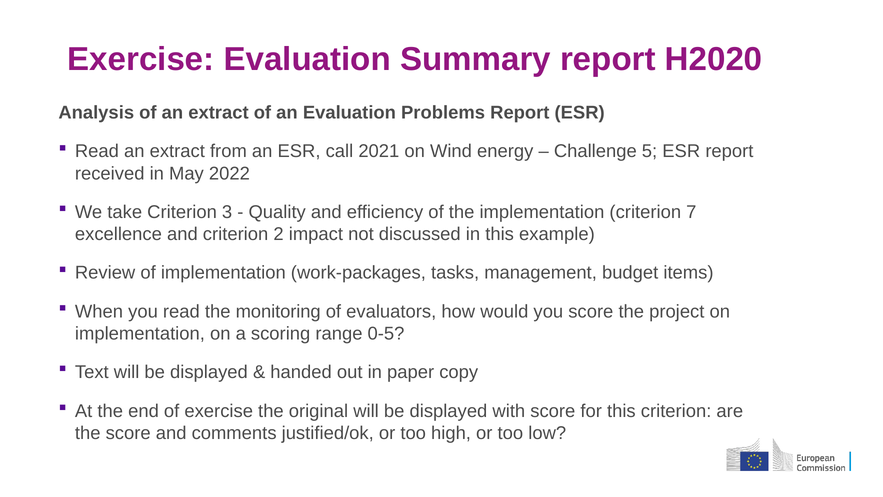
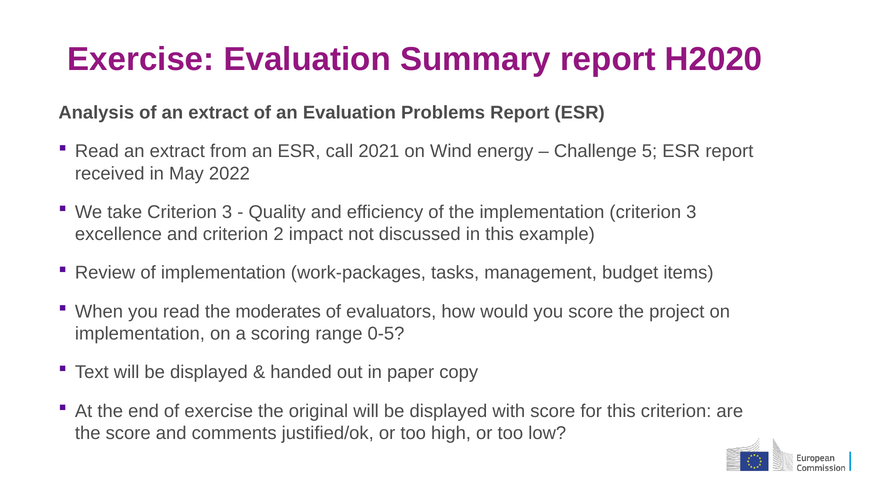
implementation criterion 7: 7 -> 3 (691, 212)
monitoring: monitoring -> moderates (278, 311)
